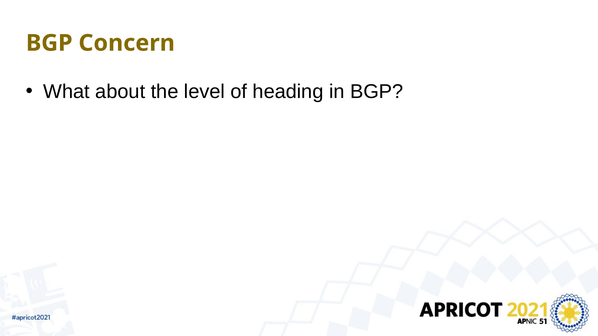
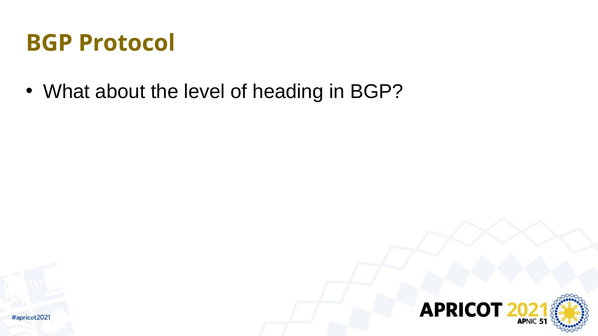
Concern: Concern -> Protocol (127, 43)
